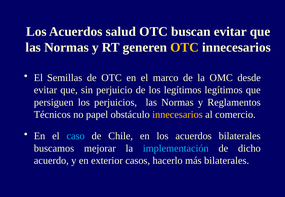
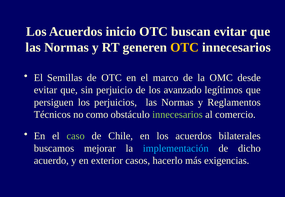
salud: salud -> inicio (121, 32)
los legítimos: legítimos -> avanzado (183, 90)
papel: papel -> como (97, 115)
innecesarios colour: yellow -> light green (177, 115)
caso colour: light blue -> light green (76, 136)
más bilaterales: bilaterales -> exigencias (227, 161)
